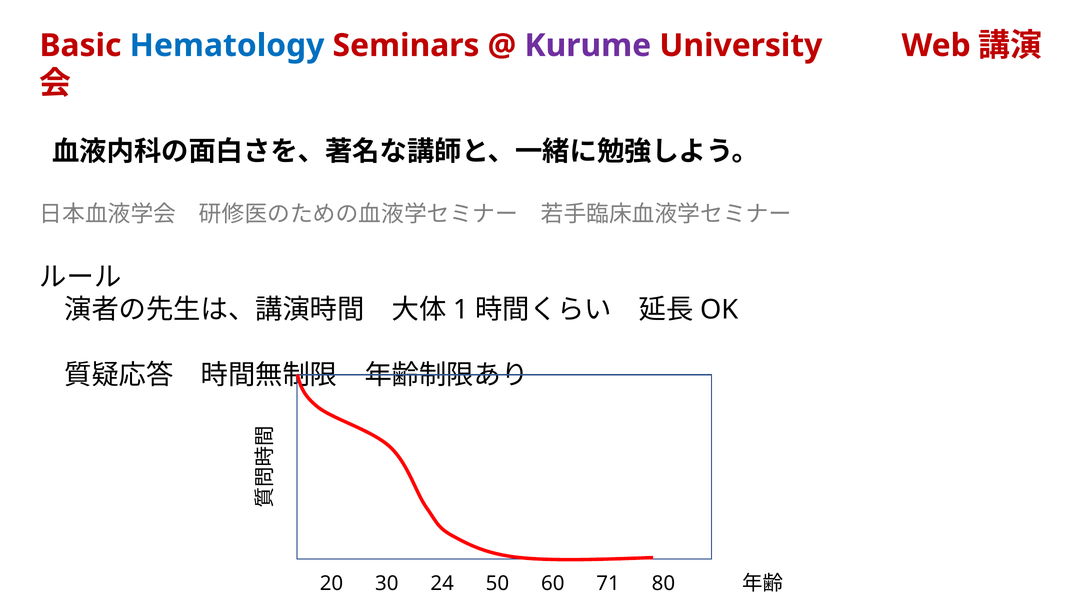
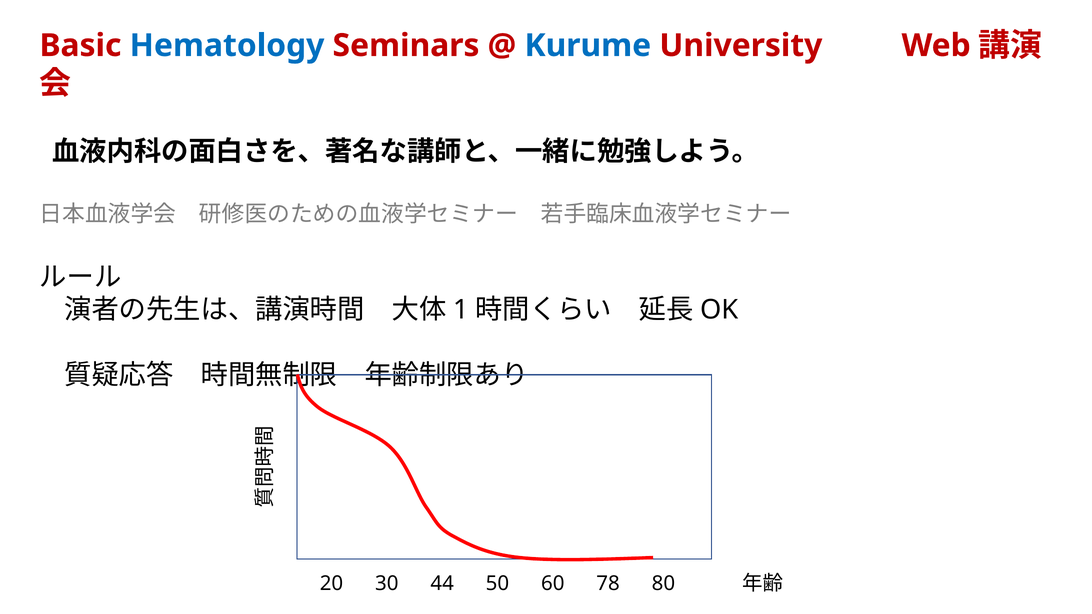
Kurume colour: purple -> blue (588, 46)
24: 24 -> 44 (442, 584)
71: 71 -> 78 (608, 584)
